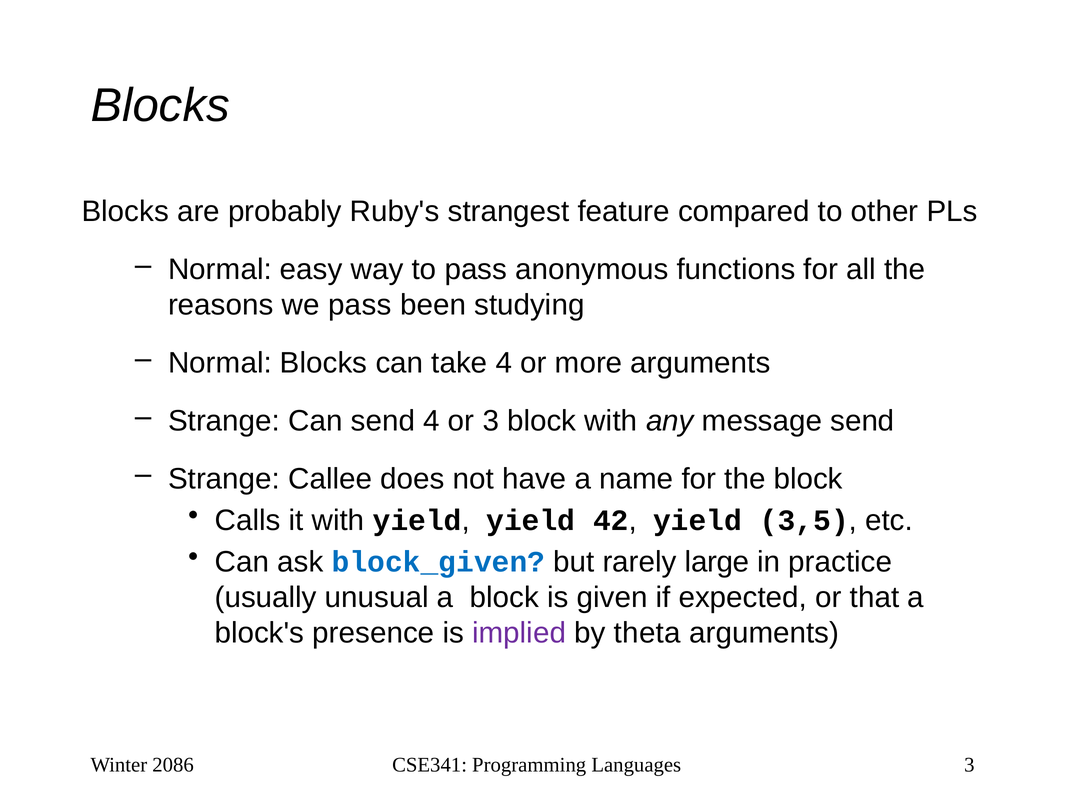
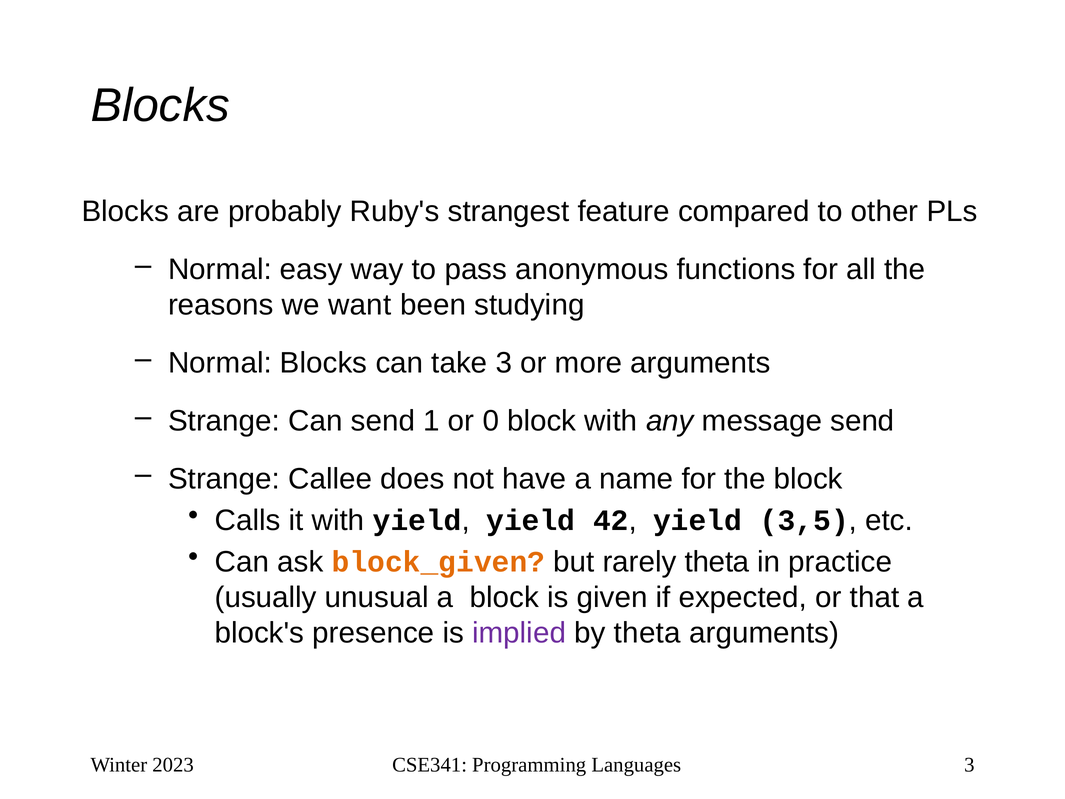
we pass: pass -> want (360, 305)
take 4: 4 -> 3 (504, 363)
send 4: 4 -> 1 (431, 421)
or 3: 3 -> 0 (491, 421)
block_given colour: blue -> orange (438, 562)
rarely large: large -> theta (717, 562)
2086: 2086 -> 2023 (173, 765)
